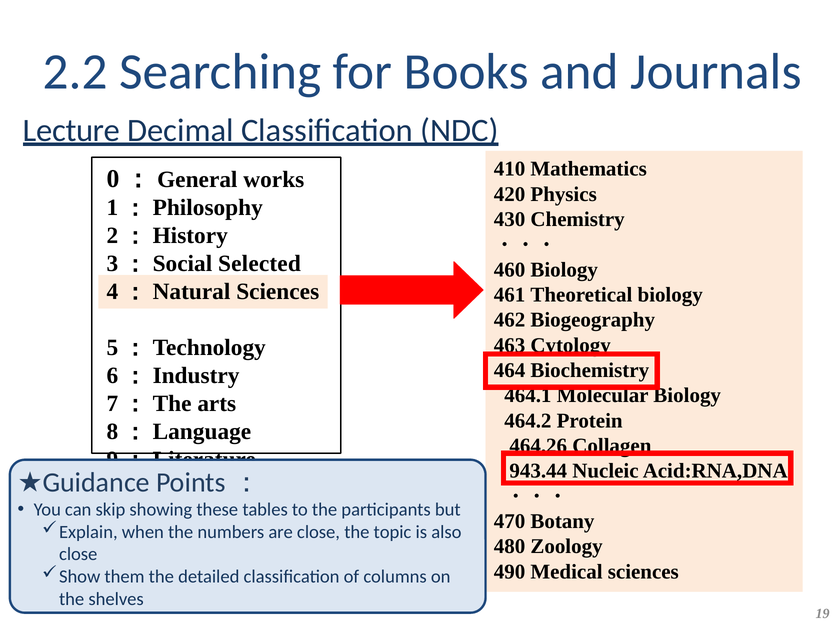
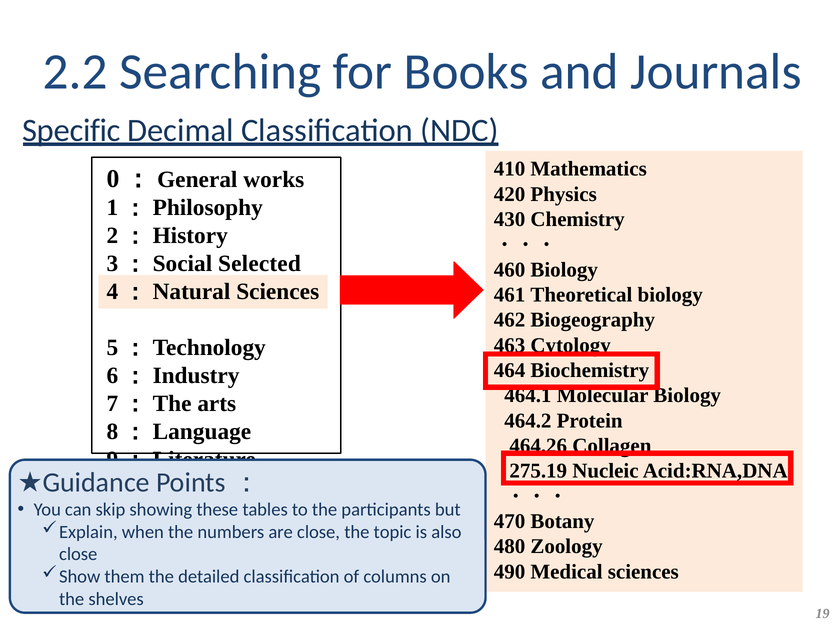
Lecture: Lecture -> Specific (72, 130)
943.44: 943.44 -> 275.19 (538, 471)
